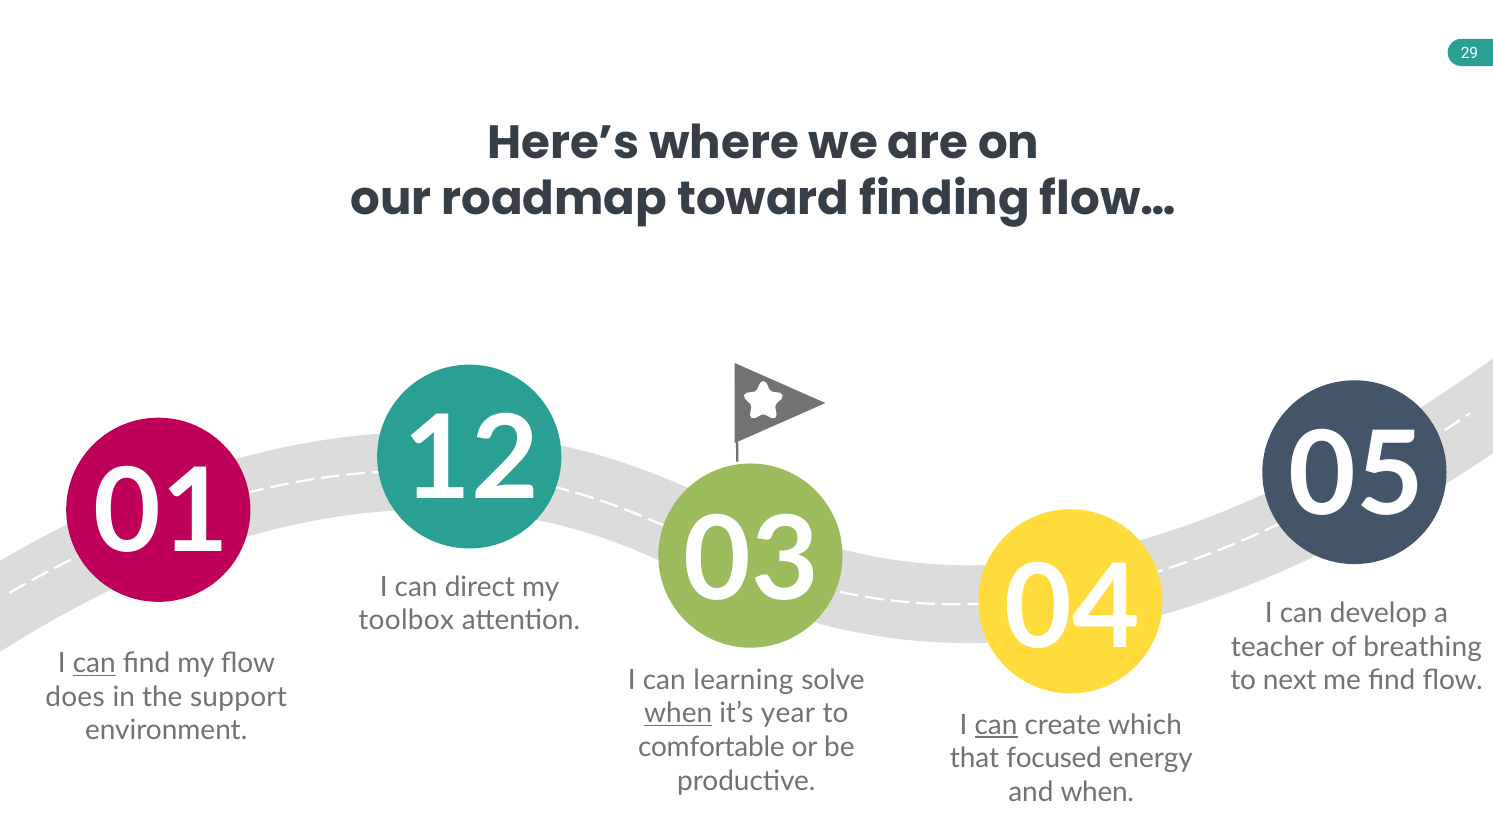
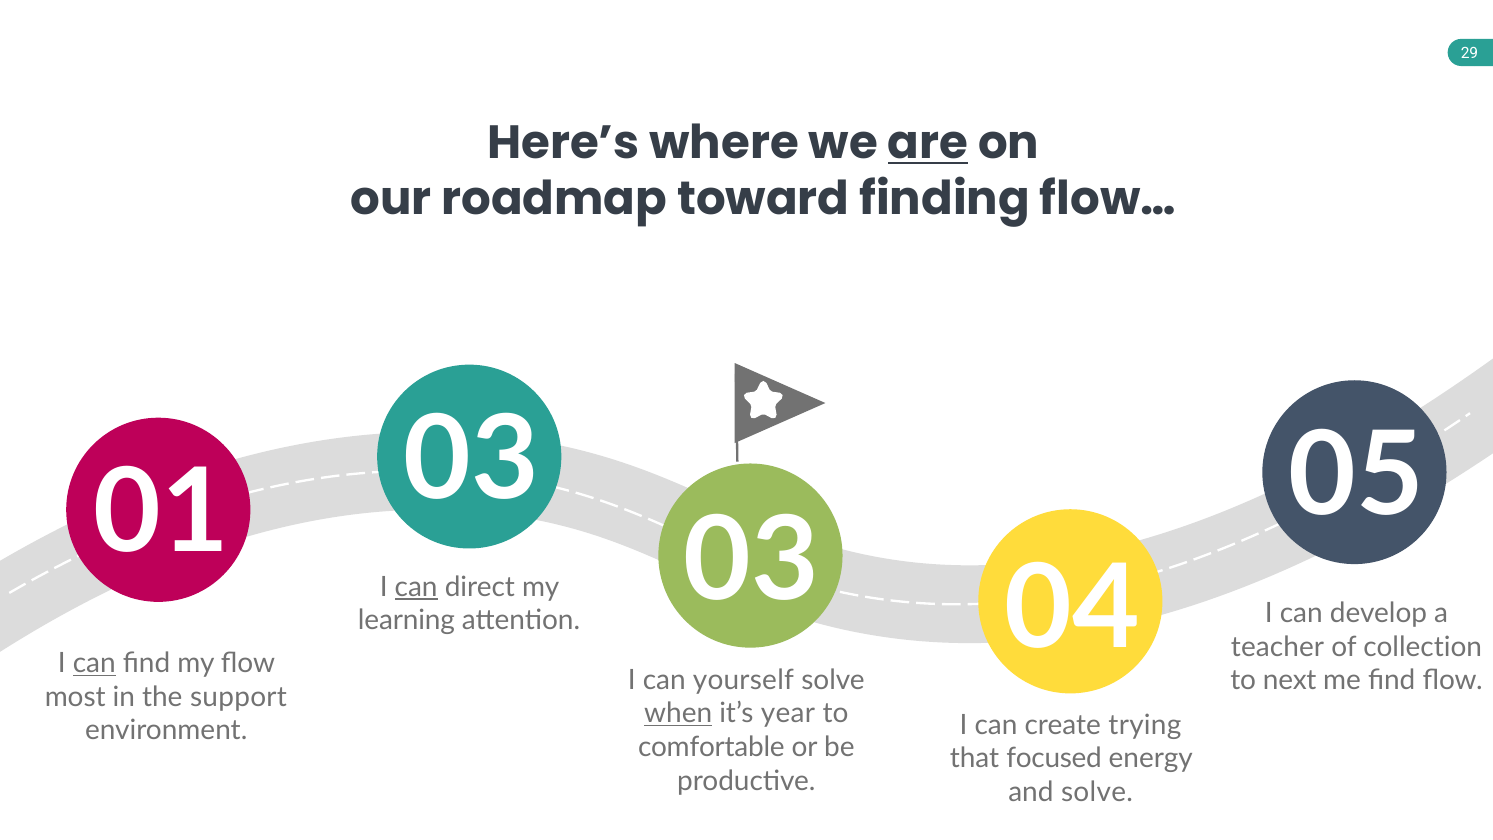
are underline: none -> present (928, 143)
01 12: 12 -> 03 (471, 460)
can underline: none -> present (416, 587)
toolbox: toolbox -> learning (406, 620)
breathing: breathing -> collection (1423, 647)
learning: learning -> yourself (743, 680)
does: does -> most (75, 697)
can underline: present -> none (996, 725)
which: which -> trying (1145, 725)
and when: when -> solve (1097, 792)
